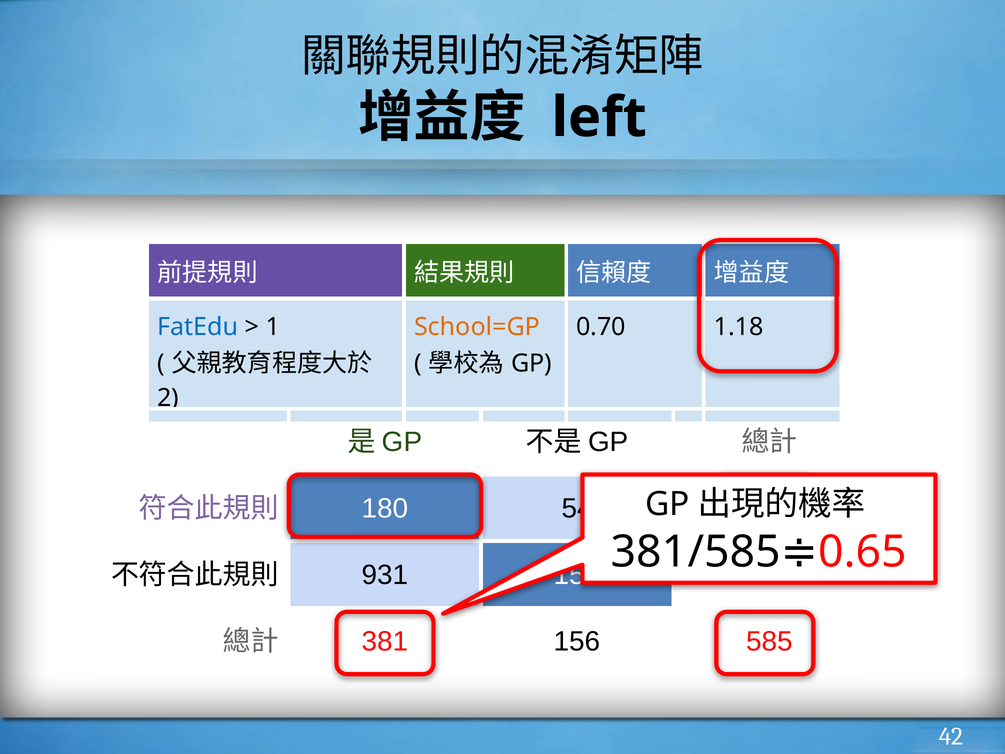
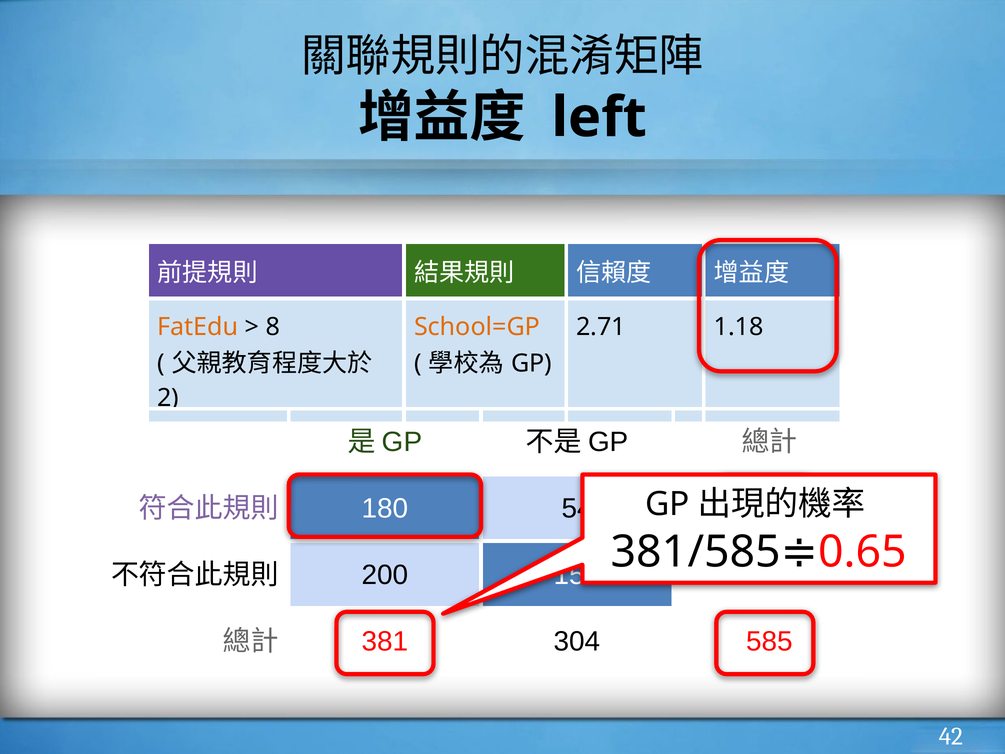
FatEdu colour: blue -> orange (198, 327)
1: 1 -> 8 (273, 327)
0.70: 0.70 -> 2.71 (601, 327)
931: 931 -> 200 (385, 575)
156: 156 -> 304 (577, 641)
